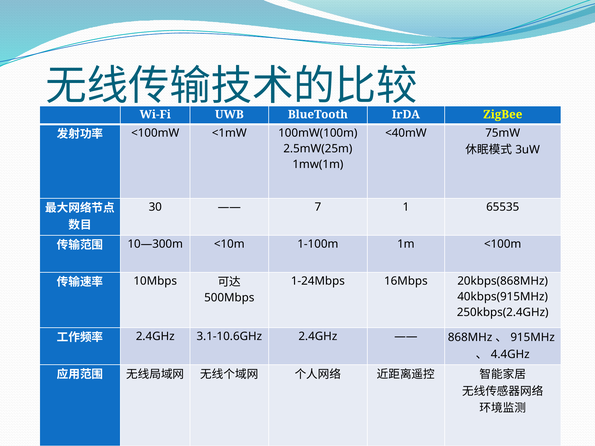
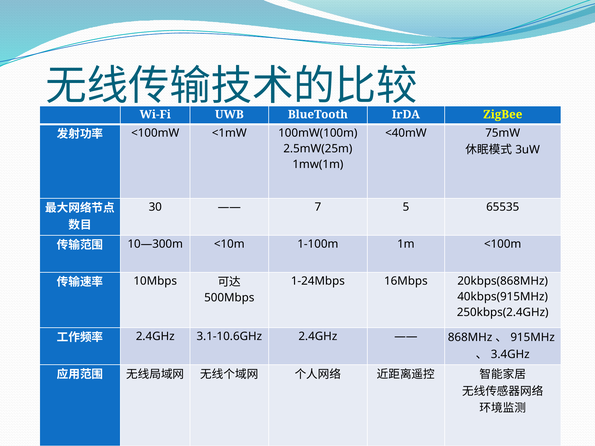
1: 1 -> 5 (406, 207)
4.4GHz: 4.4GHz -> 3.4GHz (510, 354)
